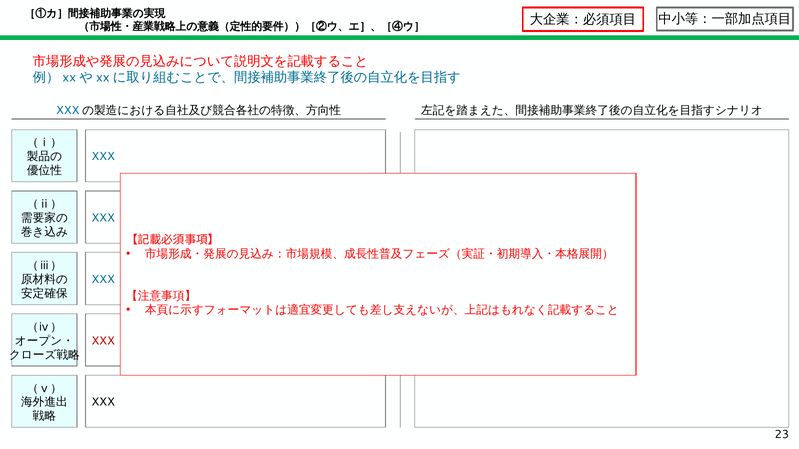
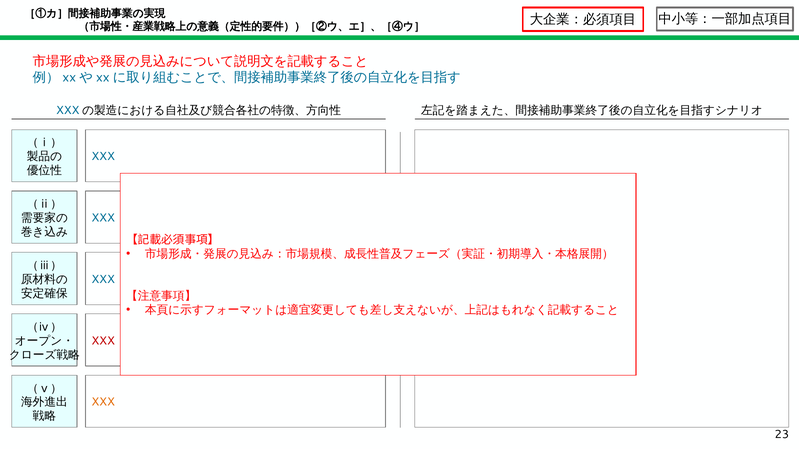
XXX colour: black -> orange (103, 403)
